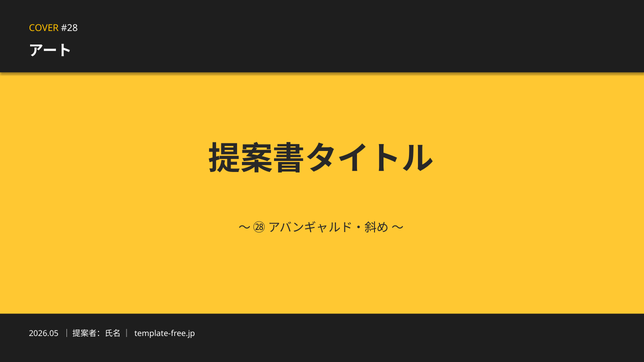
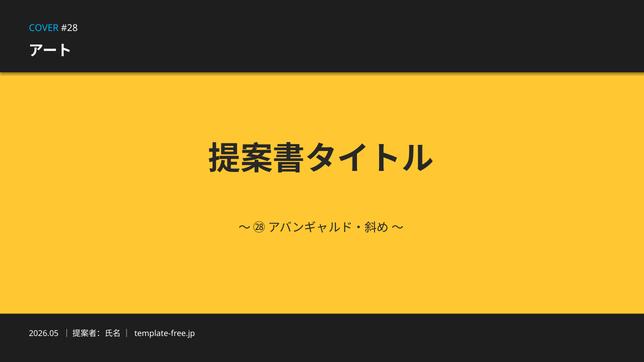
COVER colour: yellow -> light blue (44, 28)
